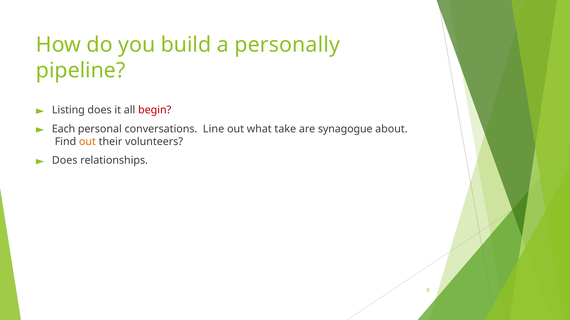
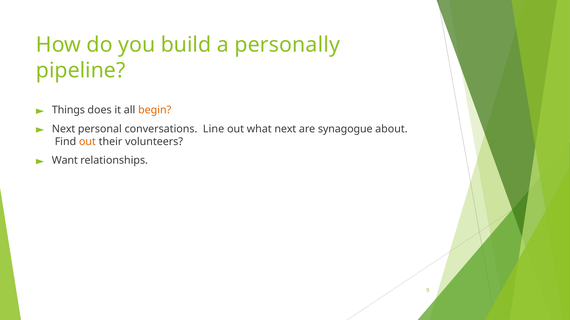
Listing: Listing -> Things (68, 110)
begin colour: red -> orange (155, 110)
Each: Each -> Next (64, 129)
what take: take -> next (285, 129)
Does: Does -> Want (65, 161)
